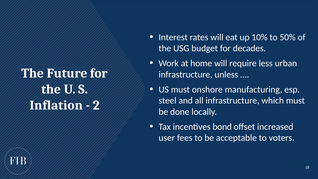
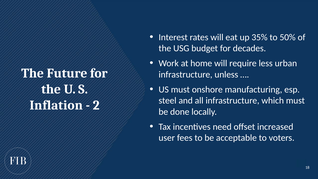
10%: 10% -> 35% (260, 37)
bond: bond -> need (222, 127)
